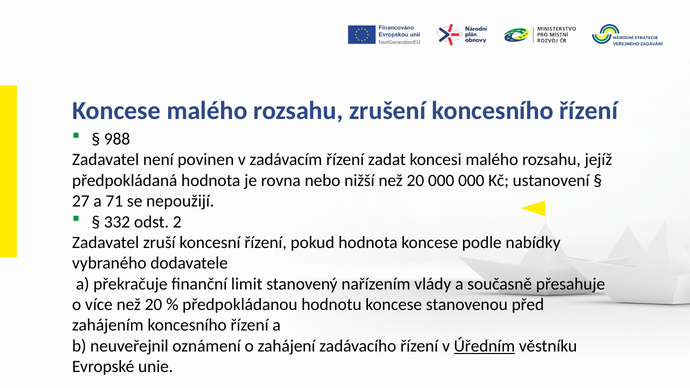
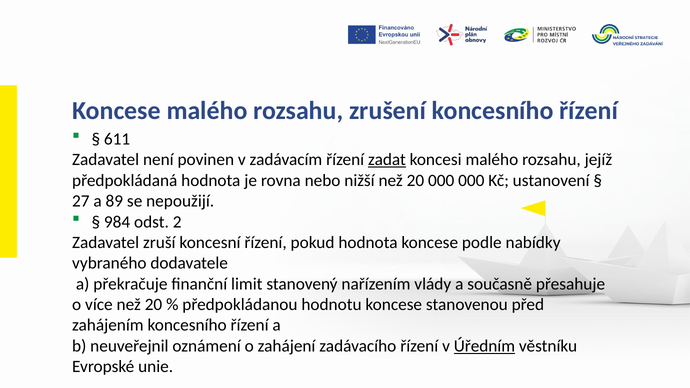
988: 988 -> 611 (117, 139)
zadat underline: none -> present (387, 160)
71: 71 -> 89 (114, 201)
332: 332 -> 984 (117, 222)
